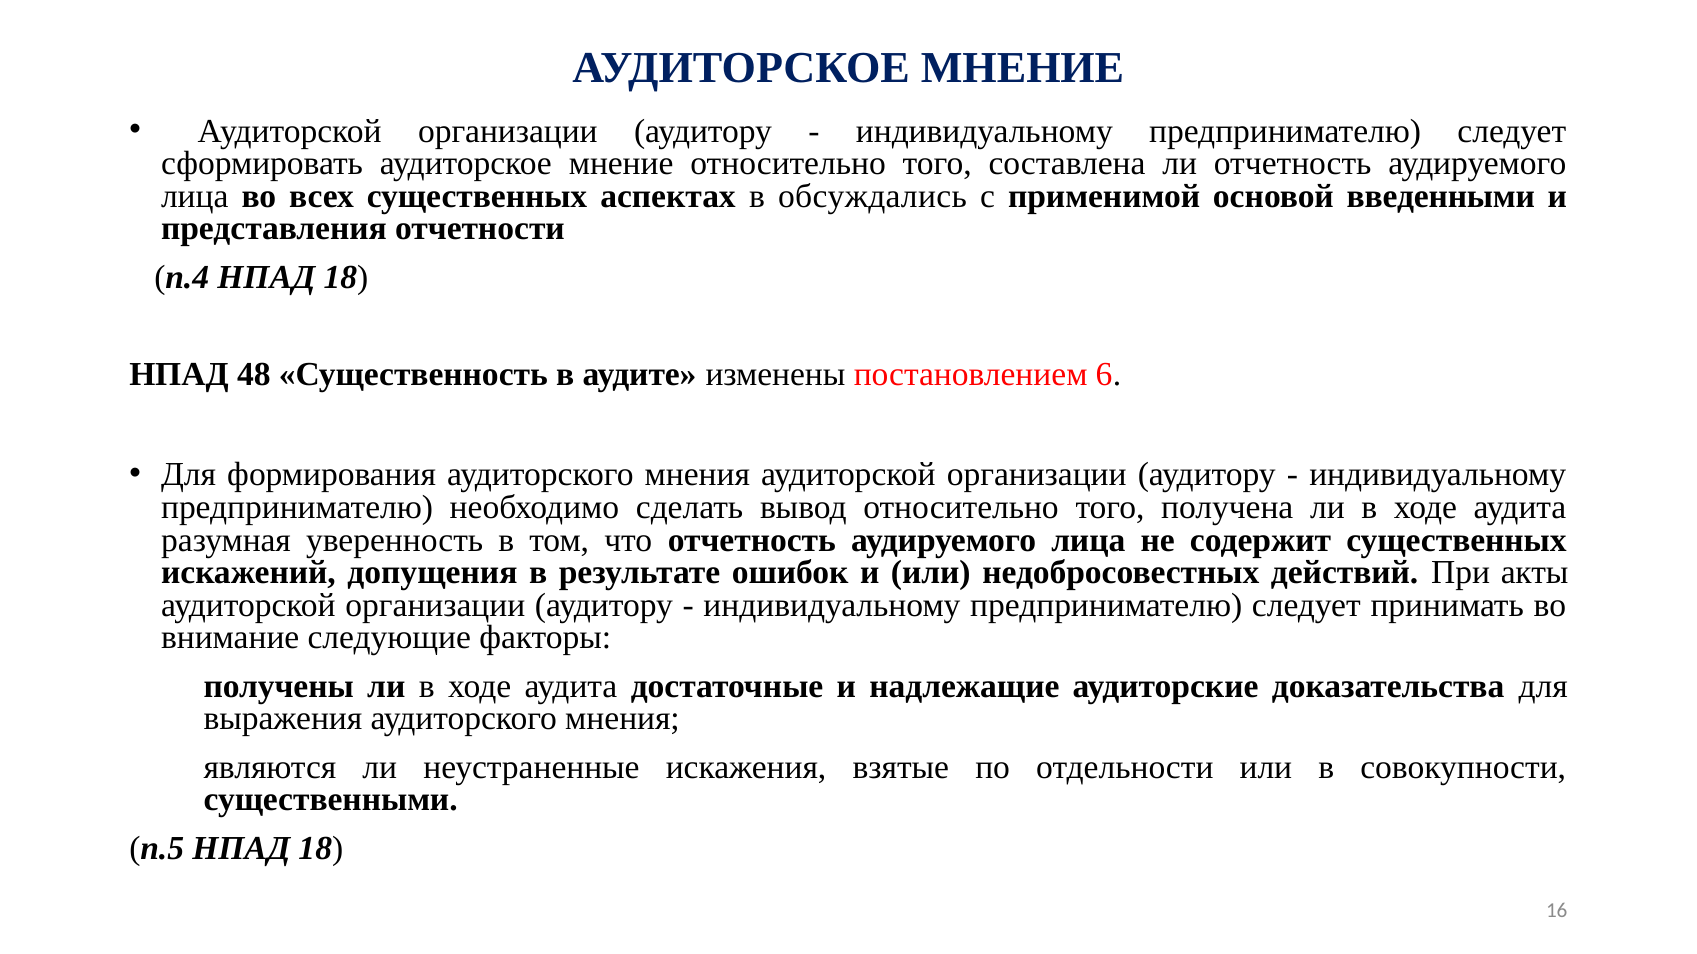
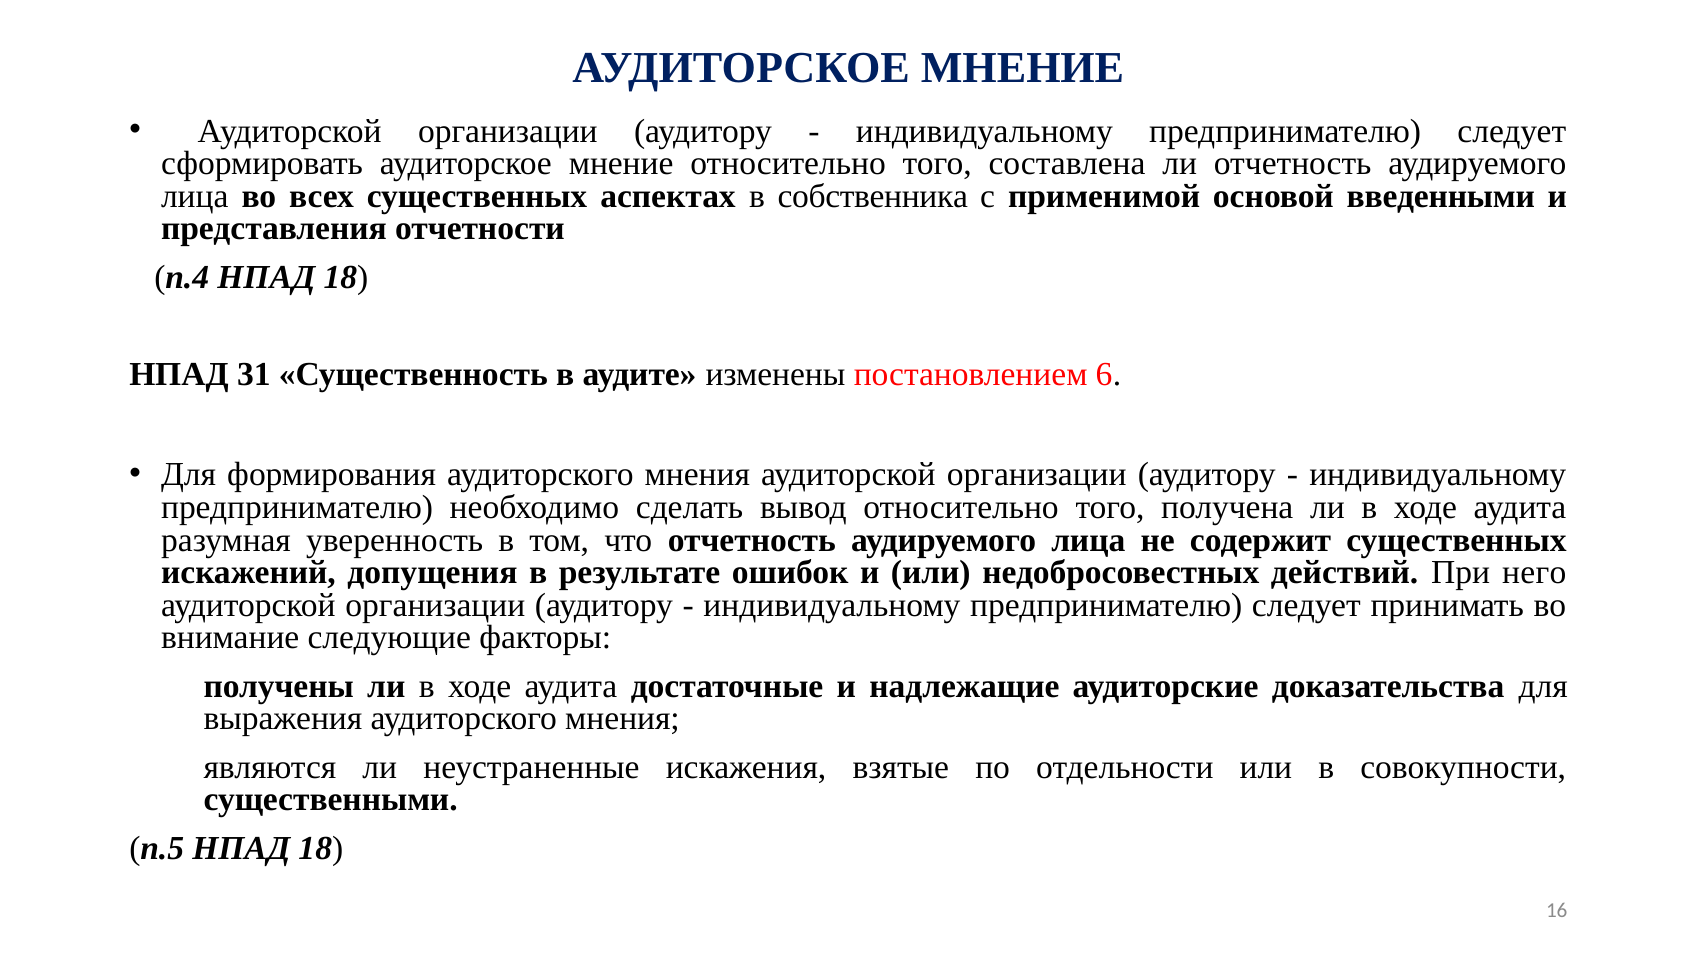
обсуждались: обсуждались -> собственника (873, 196)
48: 48 -> 31 (254, 374)
акты: акты -> него (1534, 573)
